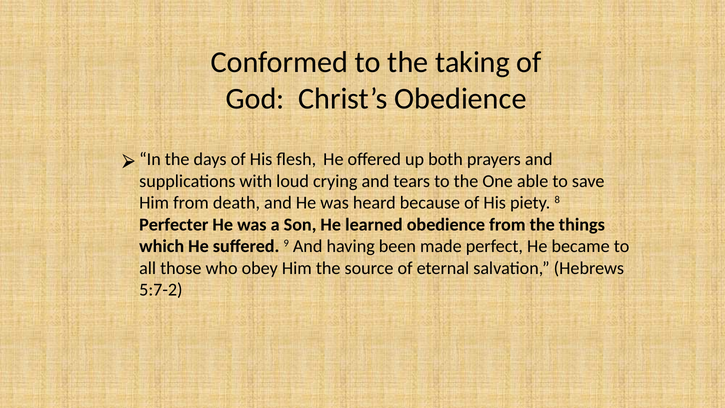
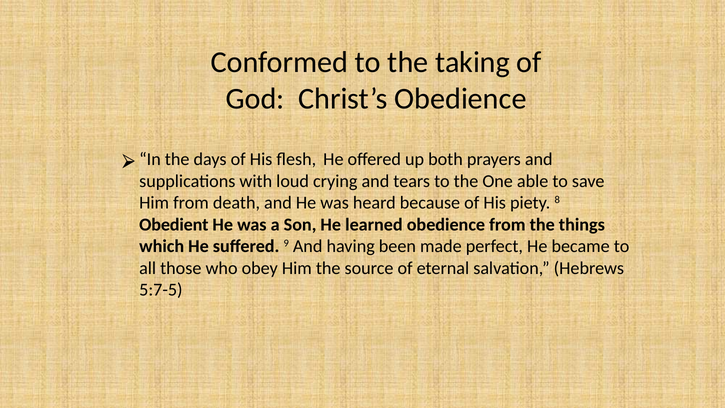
Perfecter: Perfecter -> Obedient (174, 225)
5:7-2: 5:7-2 -> 5:7-5 (161, 290)
